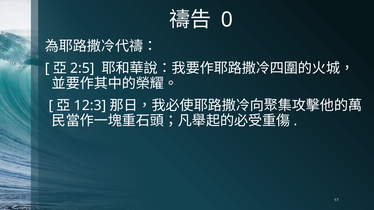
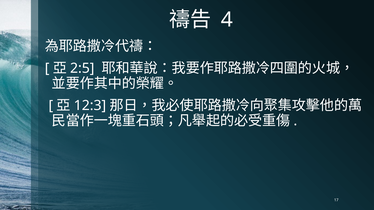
0: 0 -> 4 (227, 20)
